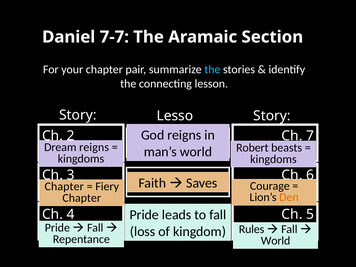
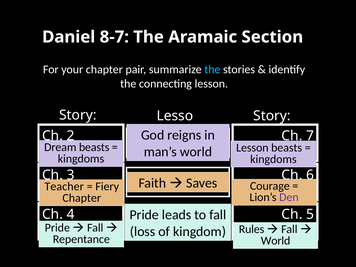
7-7: 7-7 -> 8-7 (114, 37)
Dream reigns: reigns -> beasts (94, 147)
Robert: Robert -> Lesson (252, 148)
Chapter: Chapter -> Teacher (64, 186)
Den colour: orange -> purple (289, 197)
